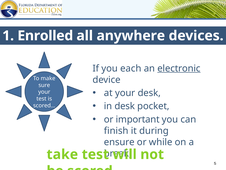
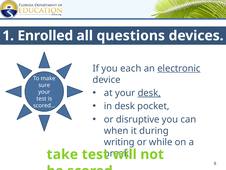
anywhere: anywhere -> questions (131, 36)
desk underline: none -> present (149, 93)
important: important -> disruptive (138, 119)
finish: finish -> when (116, 130)
ensure: ensure -> writing (119, 142)
